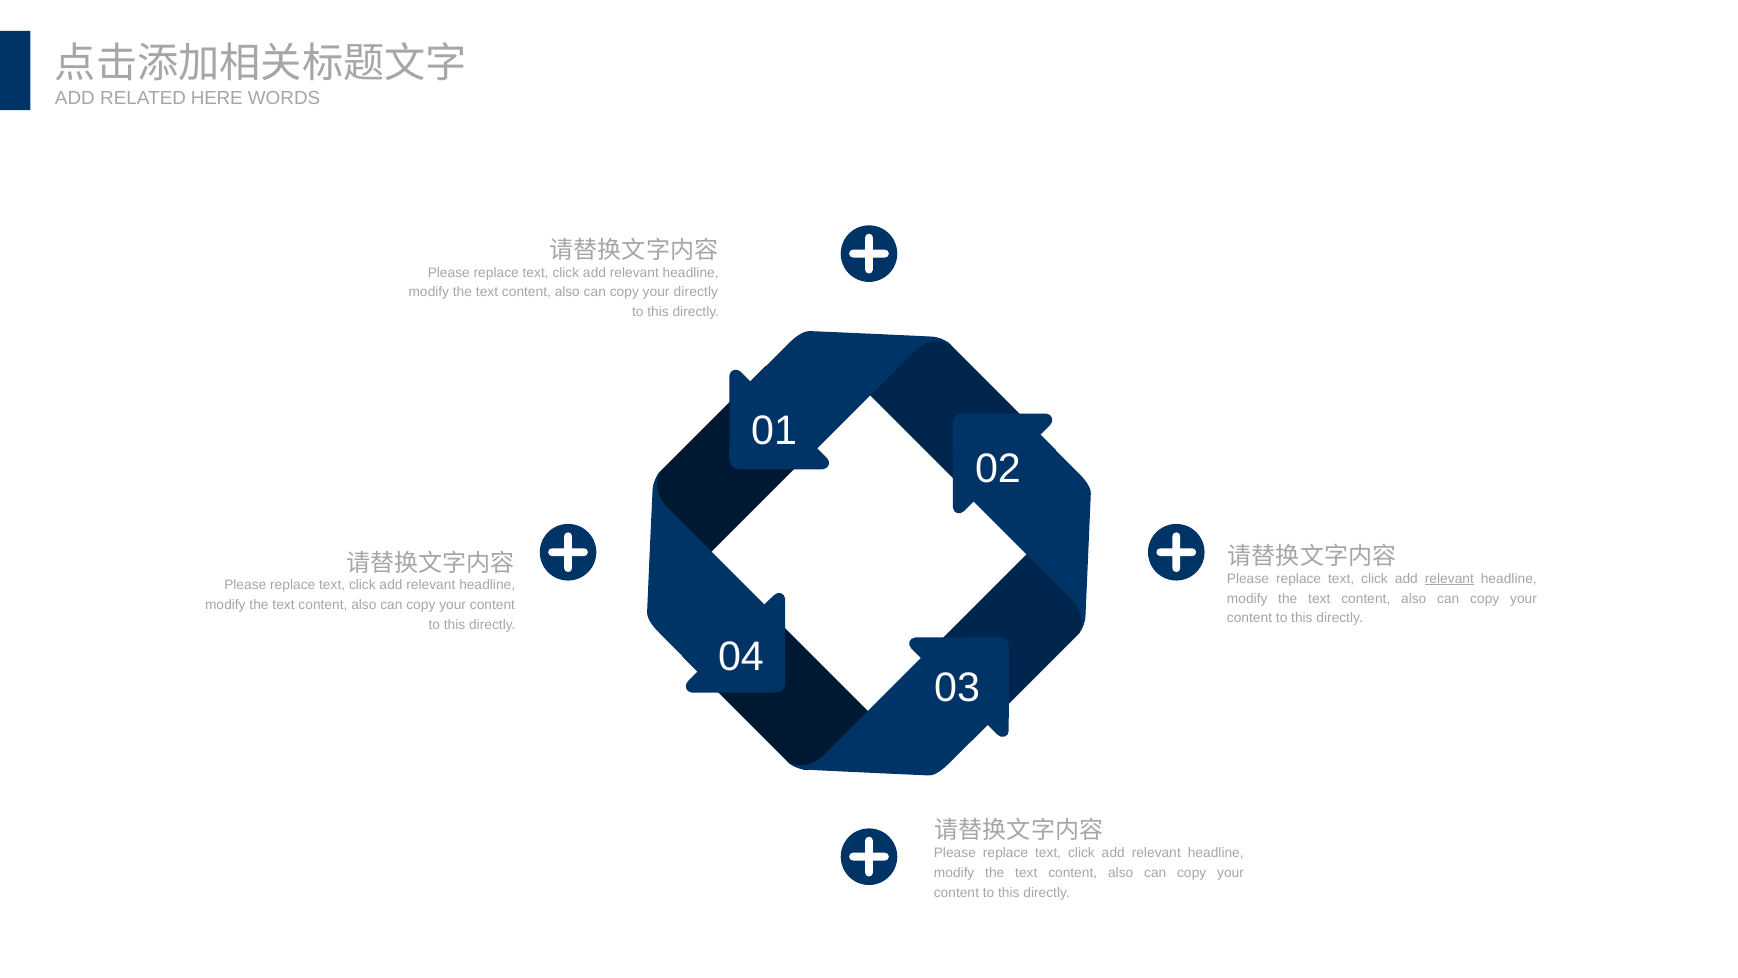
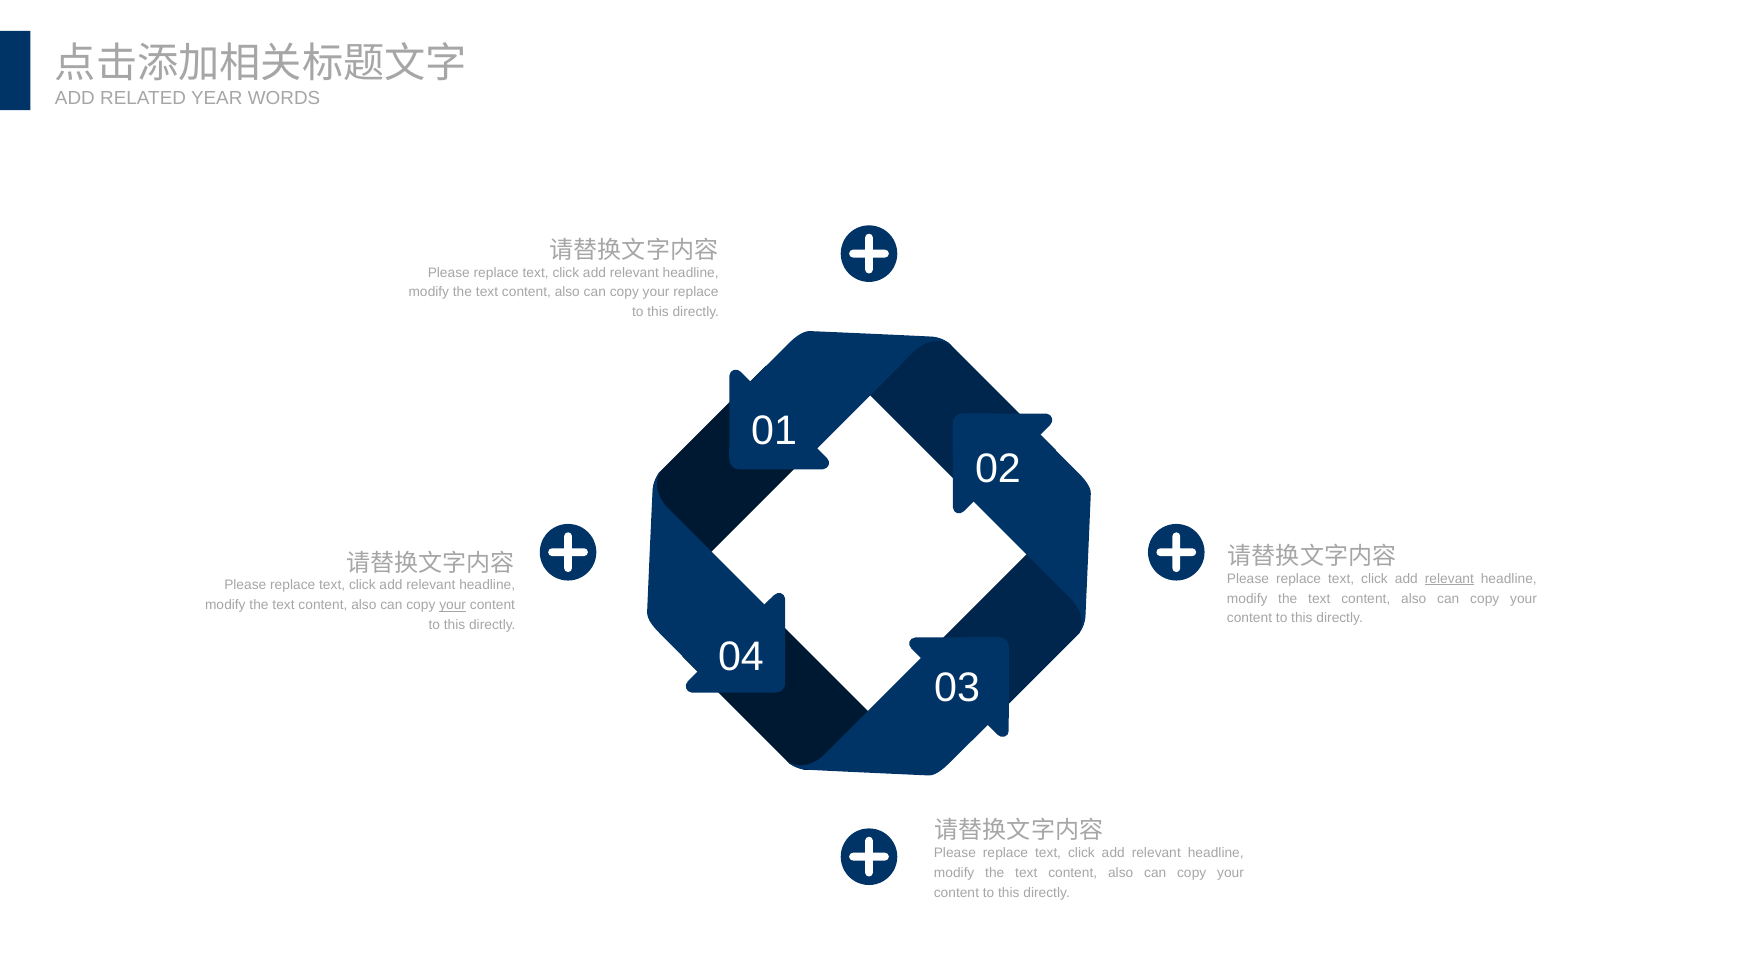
HERE: HERE -> YEAR (217, 99)
your directly: directly -> replace (696, 292)
your underline: none -> present (453, 605)
